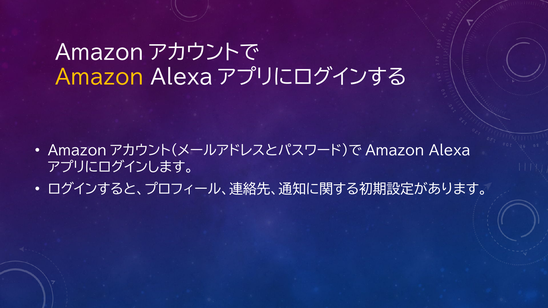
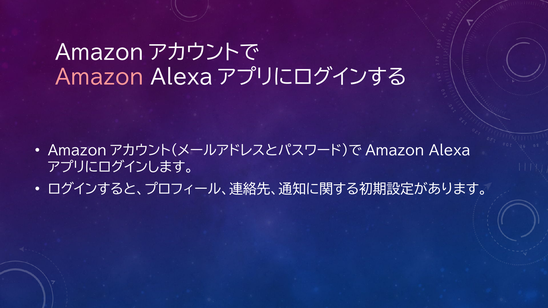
Amazon colour: yellow -> pink (100, 77)
